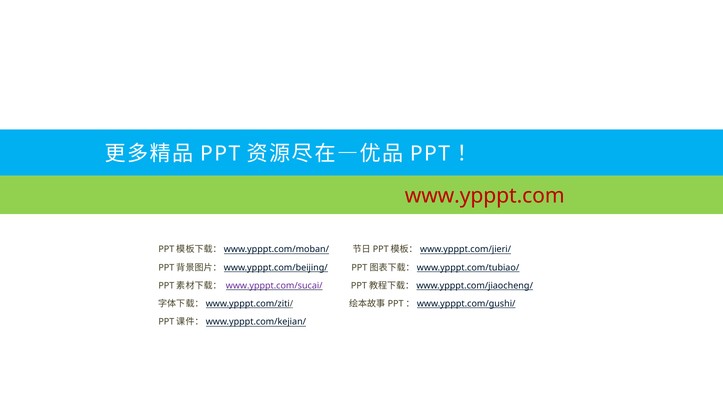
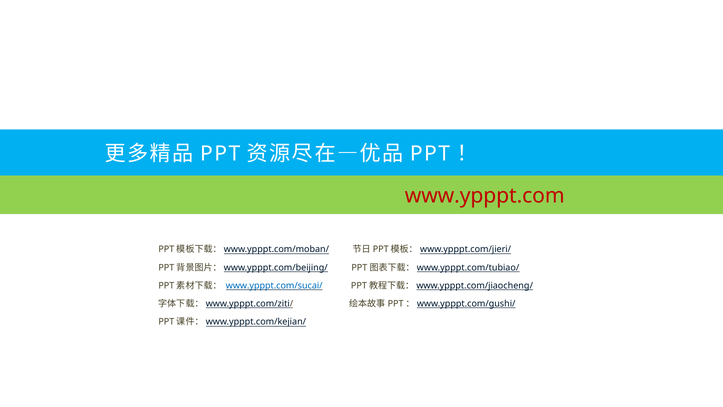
www.ypppt.com/sucai/ colour: purple -> blue (274, 285)
